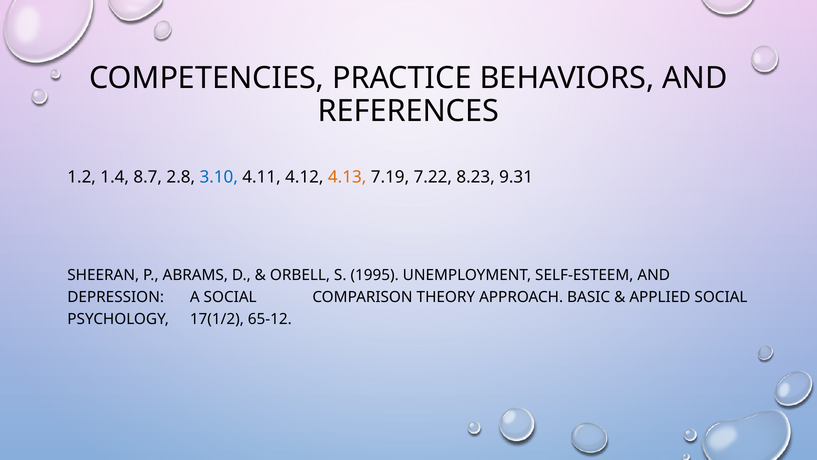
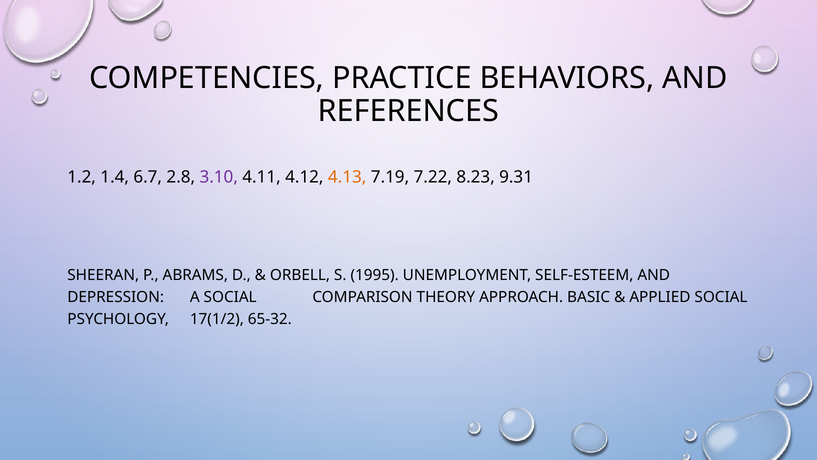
8.7: 8.7 -> 6.7 (148, 177)
3.10 colour: blue -> purple (219, 177)
65-12: 65-12 -> 65-32 (270, 319)
